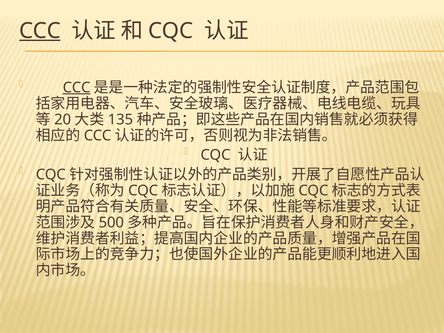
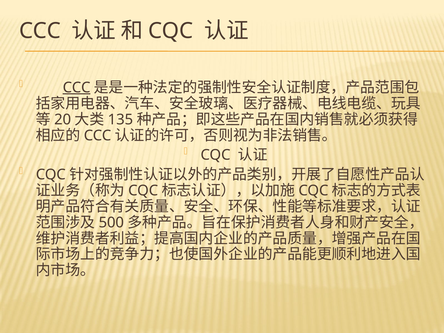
CCC underline: present -> none (40, 31)
